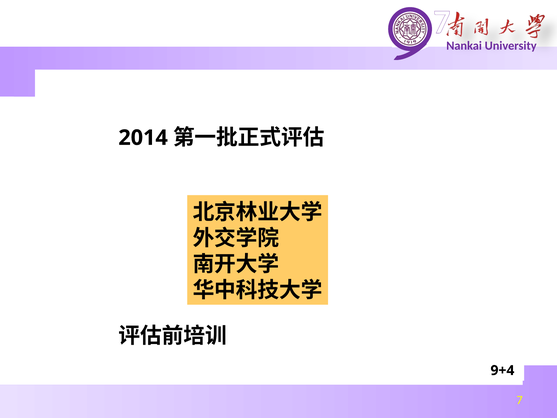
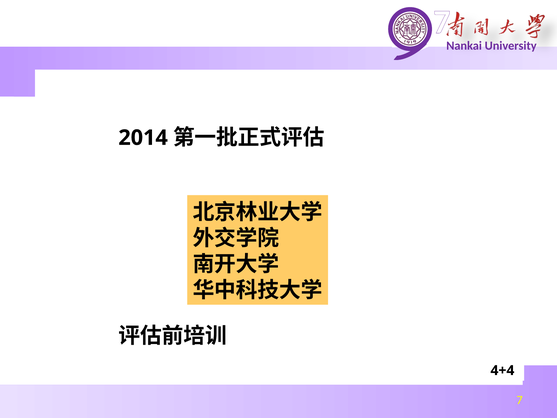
9+4: 9+4 -> 4+4 (502, 370)
